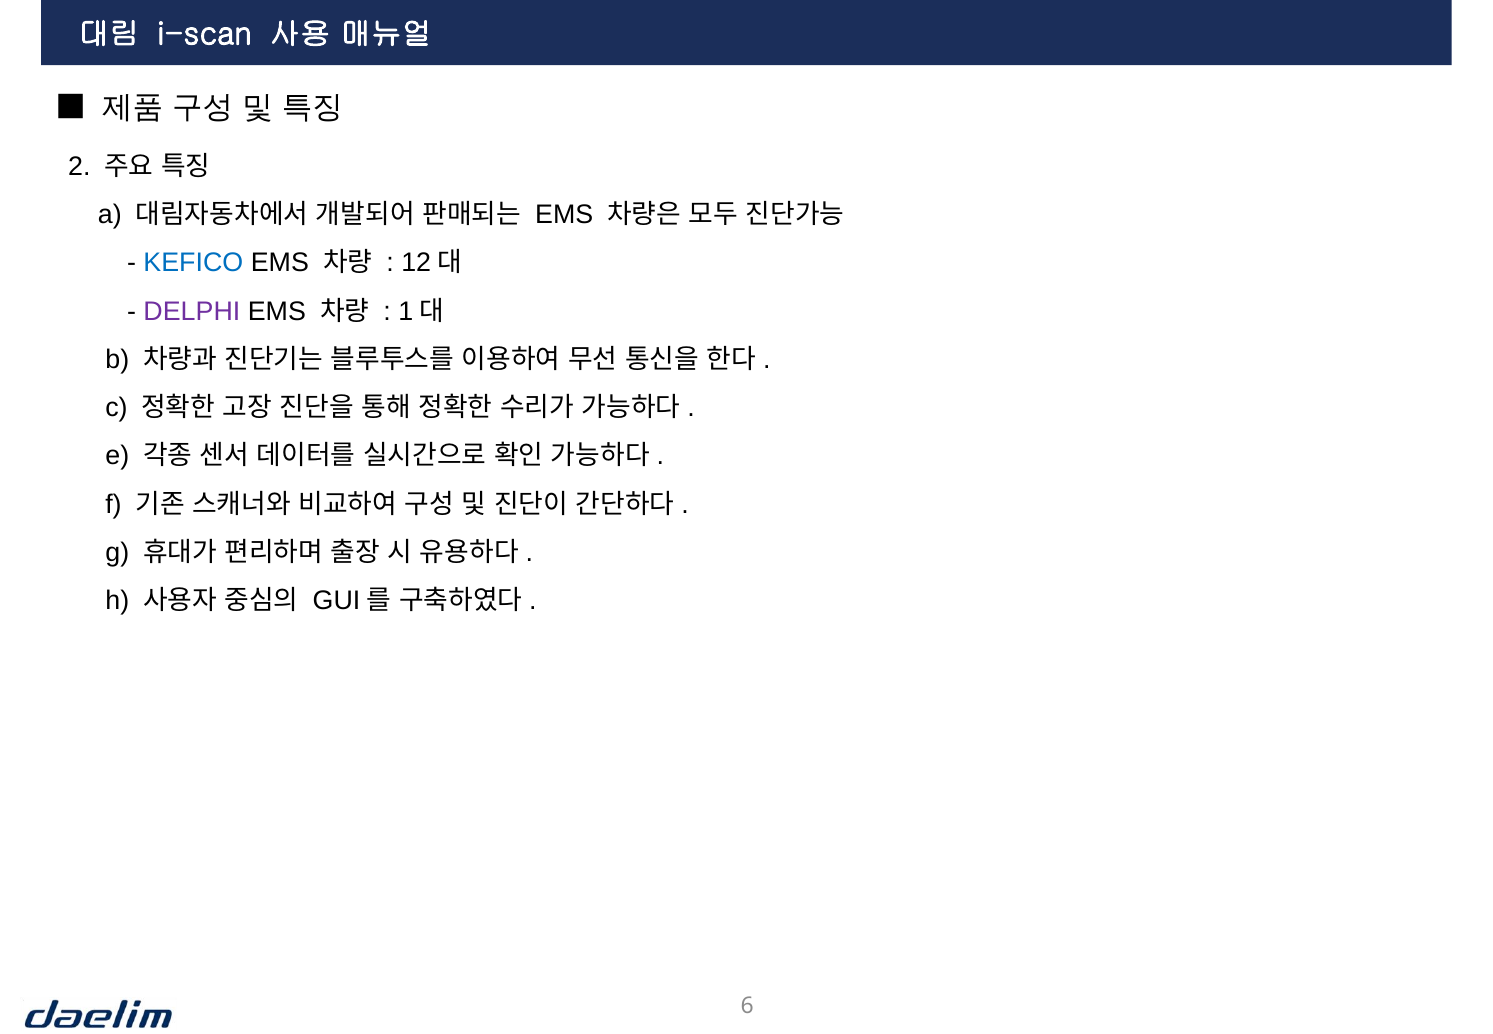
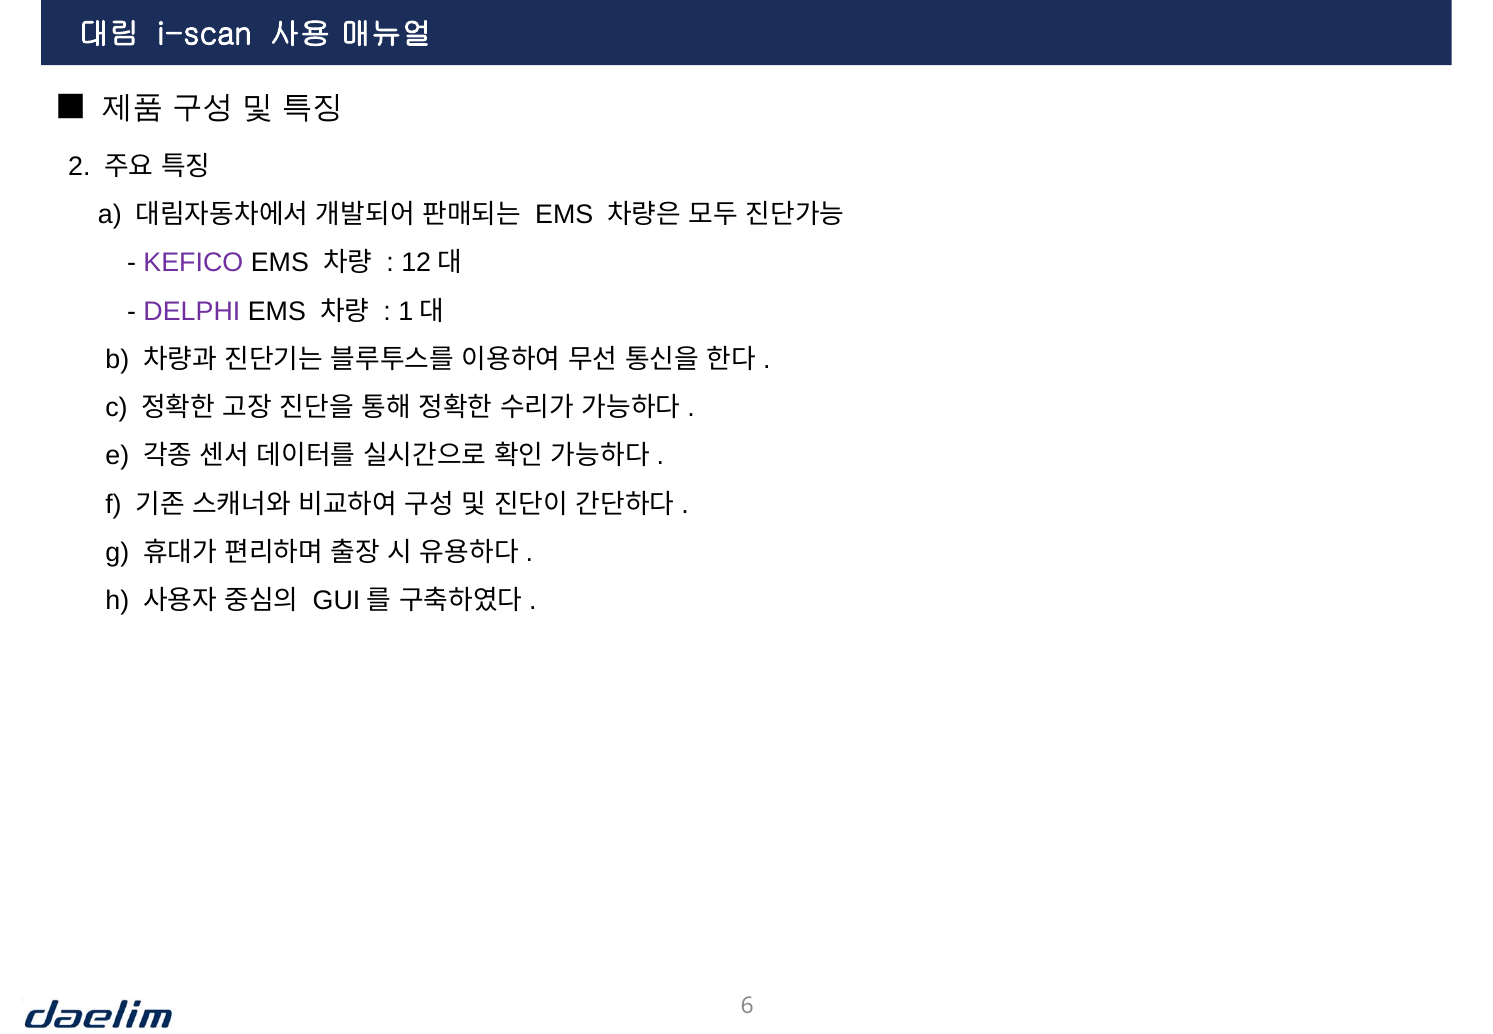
KEFICO colour: blue -> purple (193, 263)
